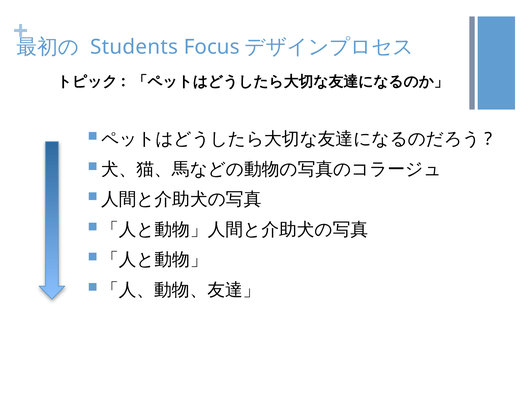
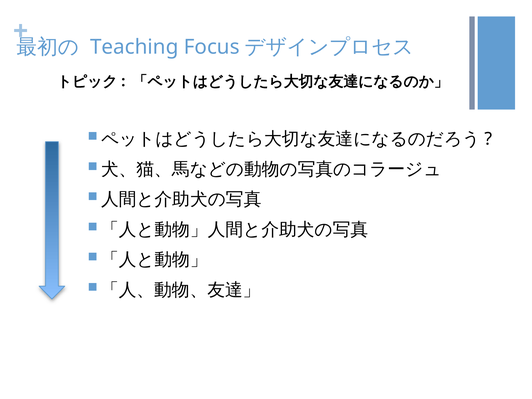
Students: Students -> Teaching (134, 47)
